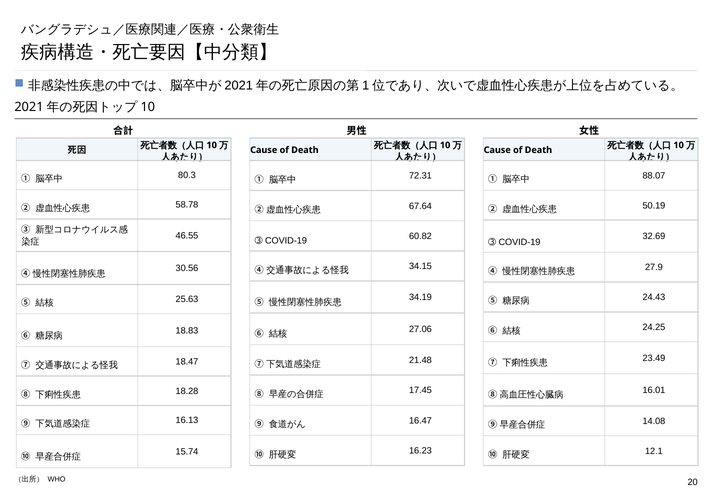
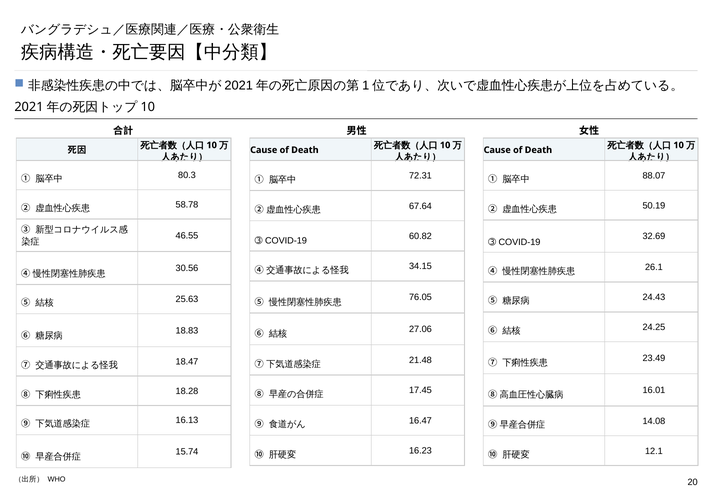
27.9: 27.9 -> 26.1 (654, 267)
34.19: 34.19 -> 76.05 (420, 297)
